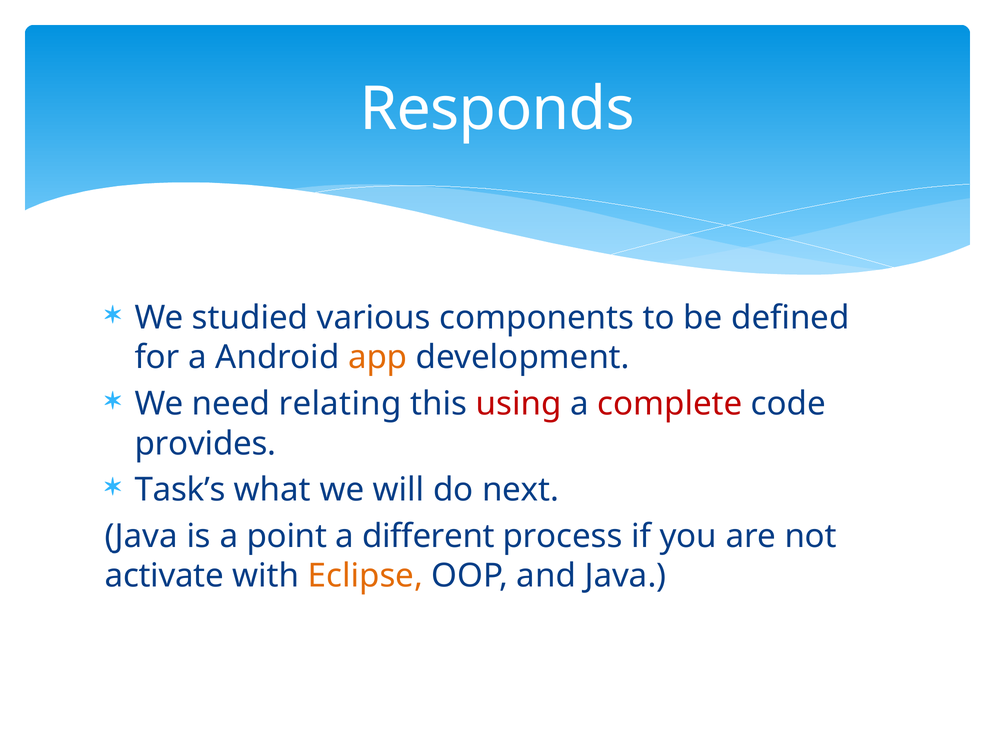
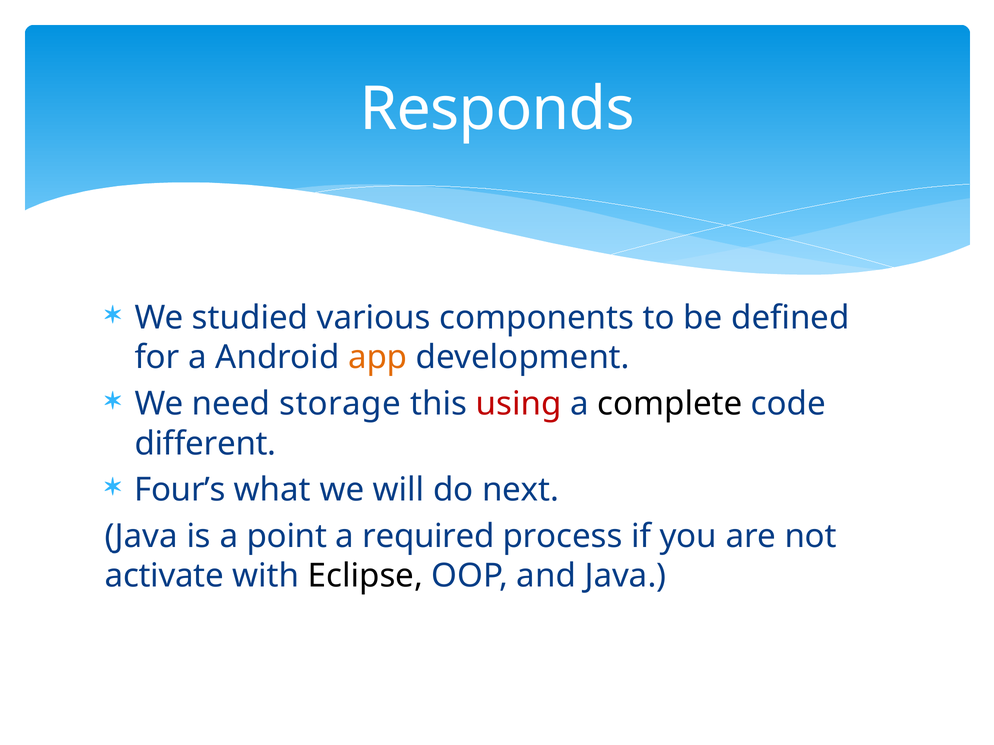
relating: relating -> storage (340, 404)
complete colour: red -> black (670, 404)
provides: provides -> different (205, 444)
Task’s: Task’s -> Four’s (180, 490)
different: different -> required (428, 537)
Eclipse colour: orange -> black (365, 576)
